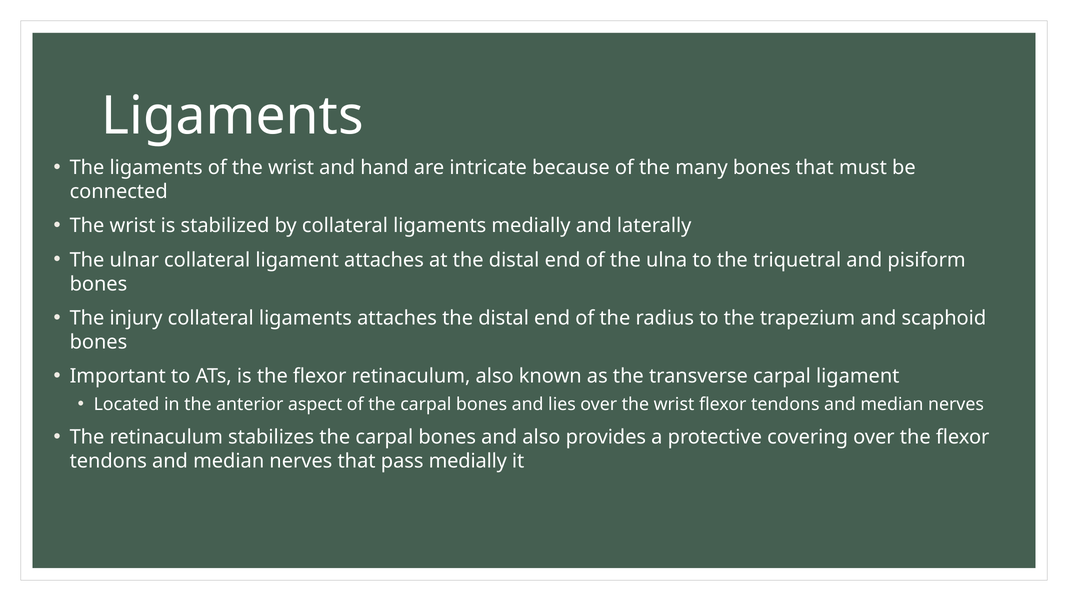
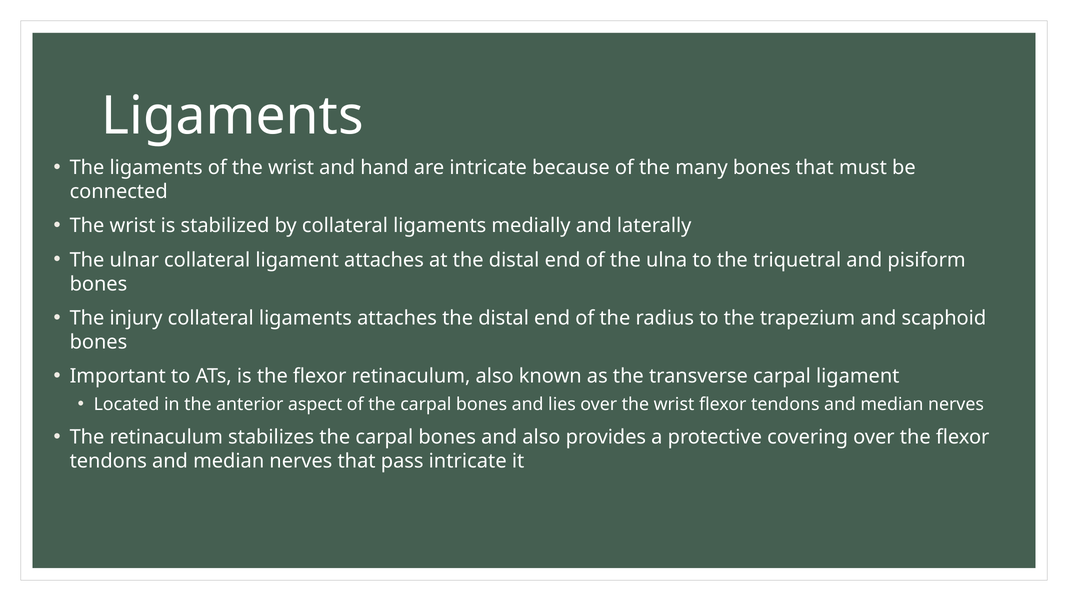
pass medially: medially -> intricate (468, 461)
